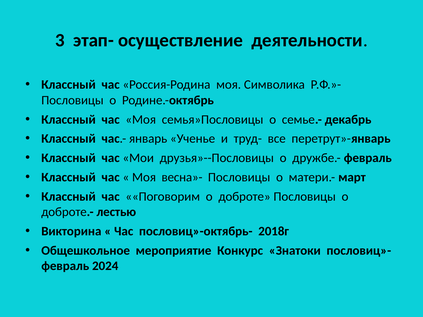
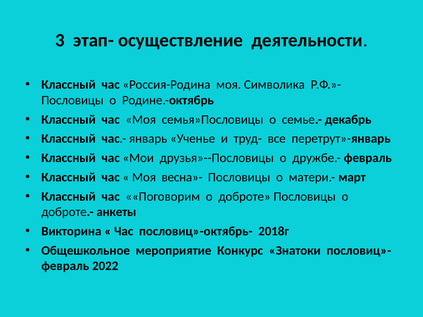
лестью: лестью -> анкеты (116, 212)
2024: 2024 -> 2022 (105, 266)
